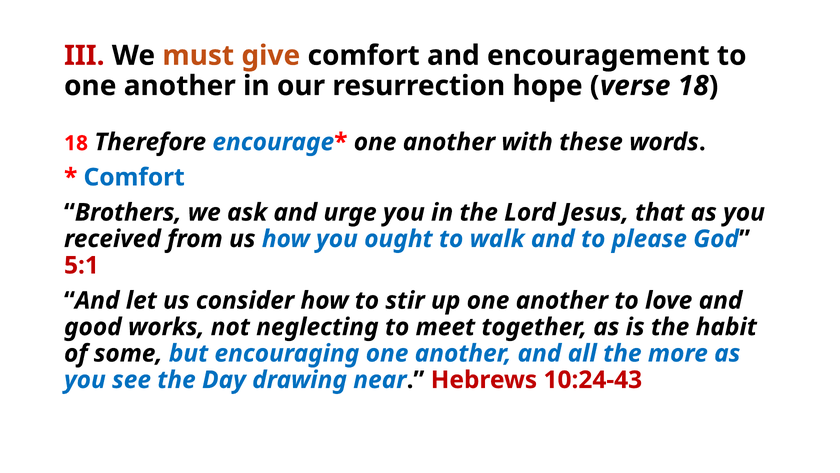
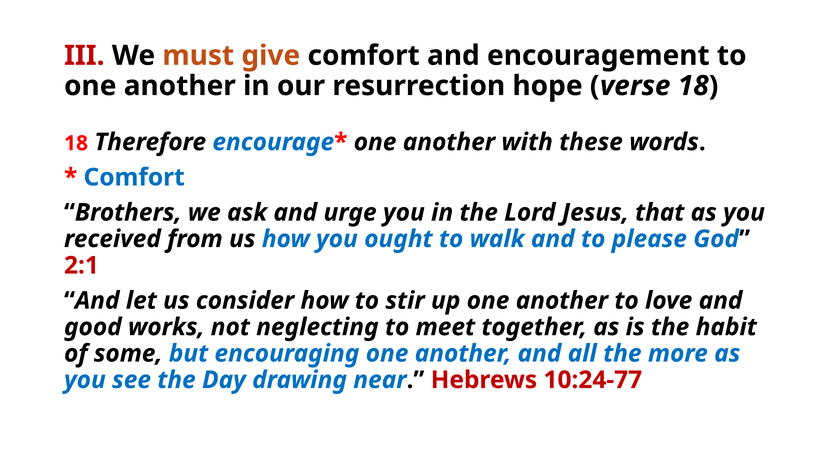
5:1: 5:1 -> 2:1 (81, 265)
10:24-43: 10:24-43 -> 10:24-77 (593, 380)
